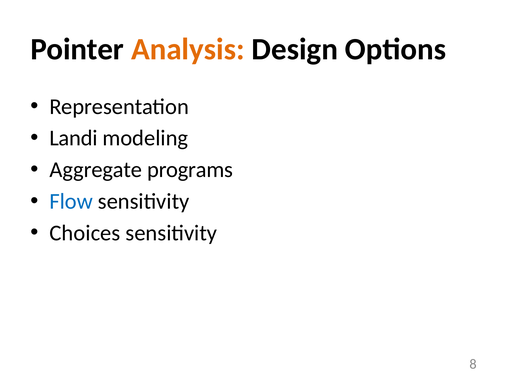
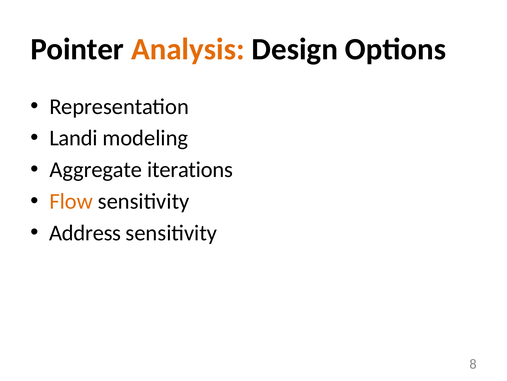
programs: programs -> iterations (190, 169)
Flow colour: blue -> orange (71, 201)
Choices: Choices -> Address (85, 233)
